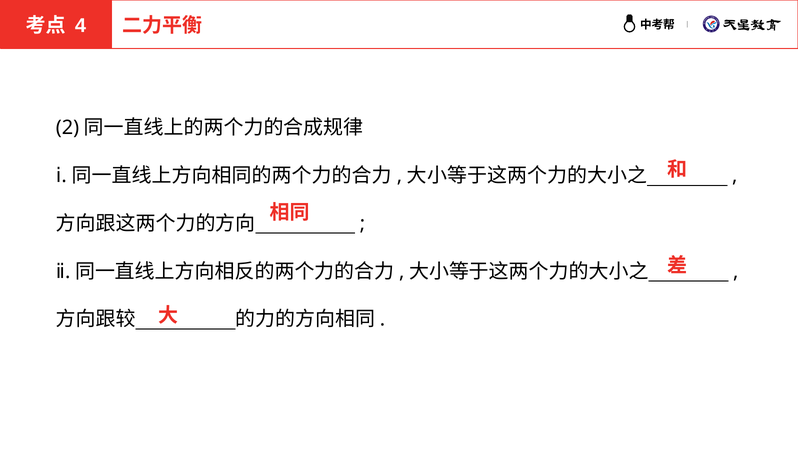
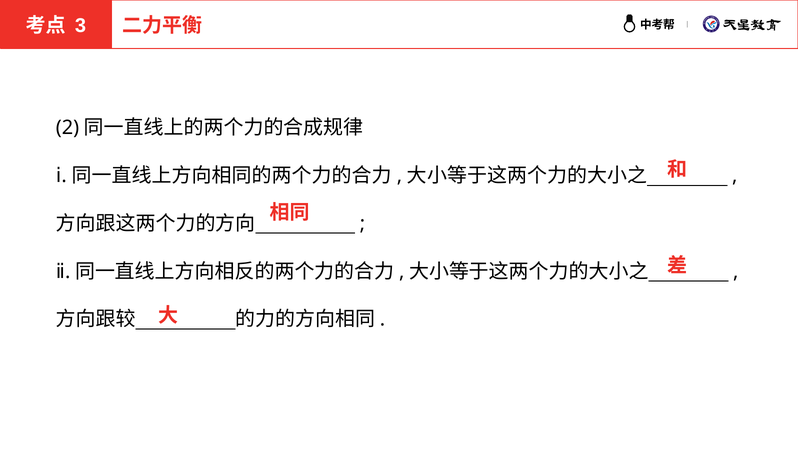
4: 4 -> 3 (80, 26)
